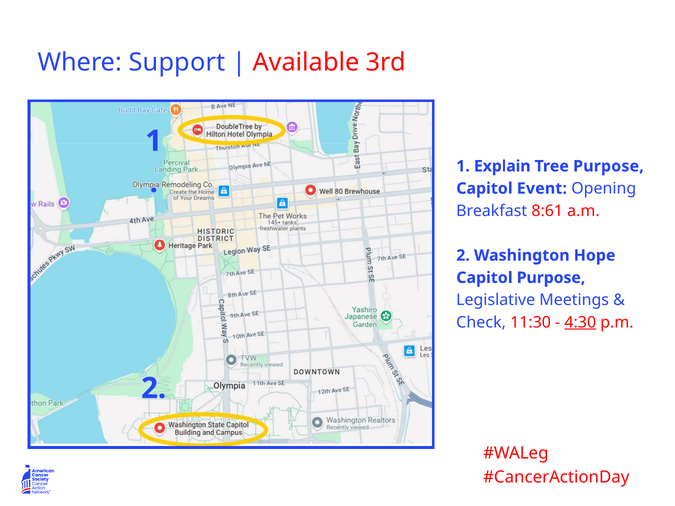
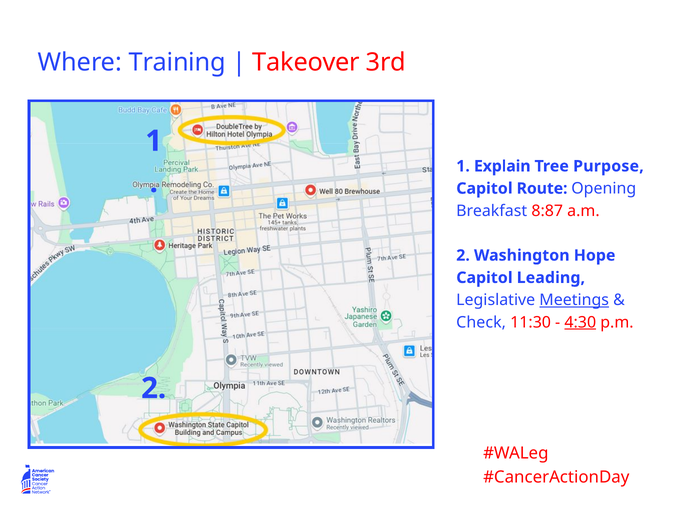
Support: Support -> Training (177, 62)
Available: Available -> Takeover (306, 62)
Event: Event -> Route (542, 189)
8:61: 8:61 -> 8:87 (547, 211)
Capitol Purpose: Purpose -> Leading (551, 278)
Meetings underline: none -> present (574, 300)
